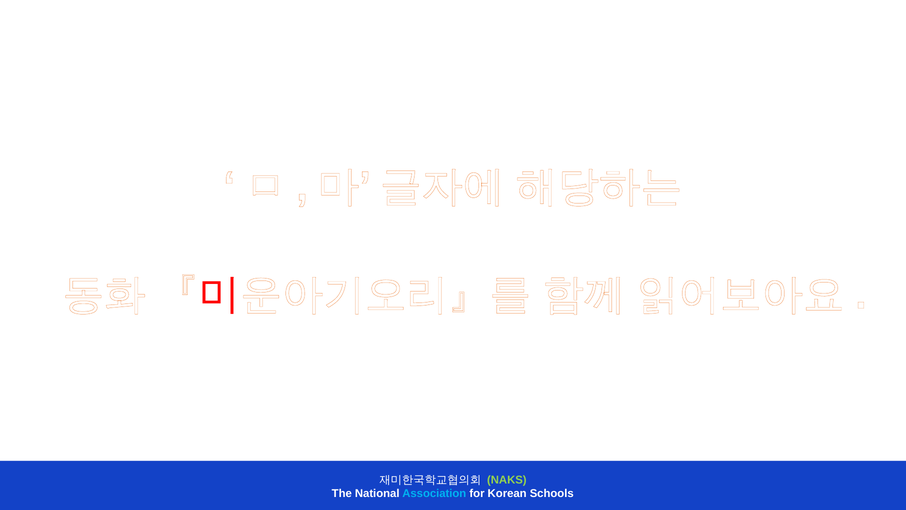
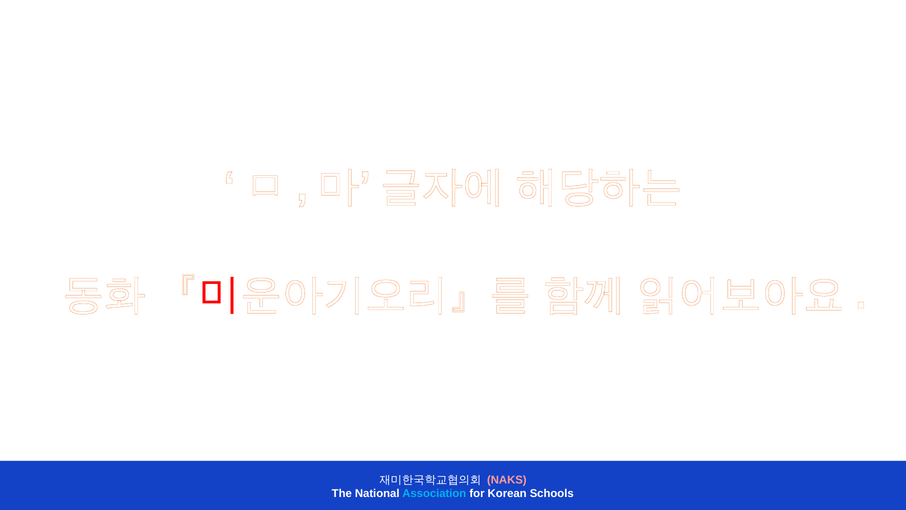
NAKS colour: light green -> pink (507, 480)
